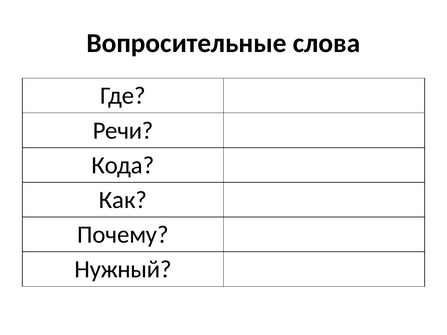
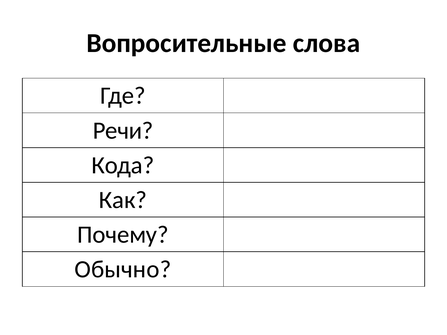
Нужный: Нужный -> Обычно (123, 270)
